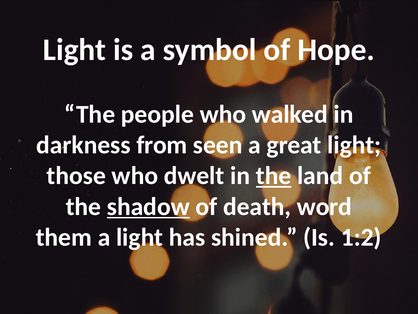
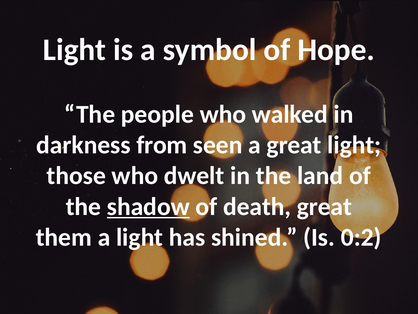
the underline: present -> none (274, 176)
death word: word -> great (324, 206)
1:2: 1:2 -> 0:2 (361, 237)
